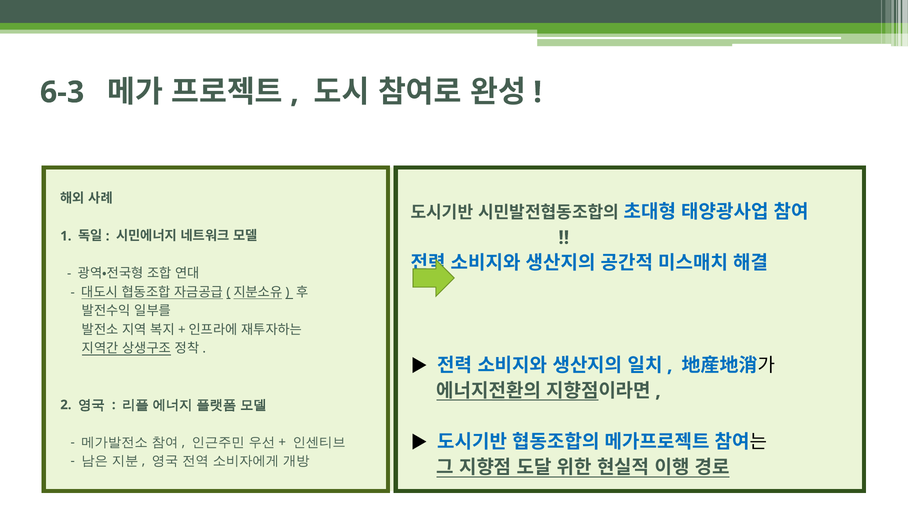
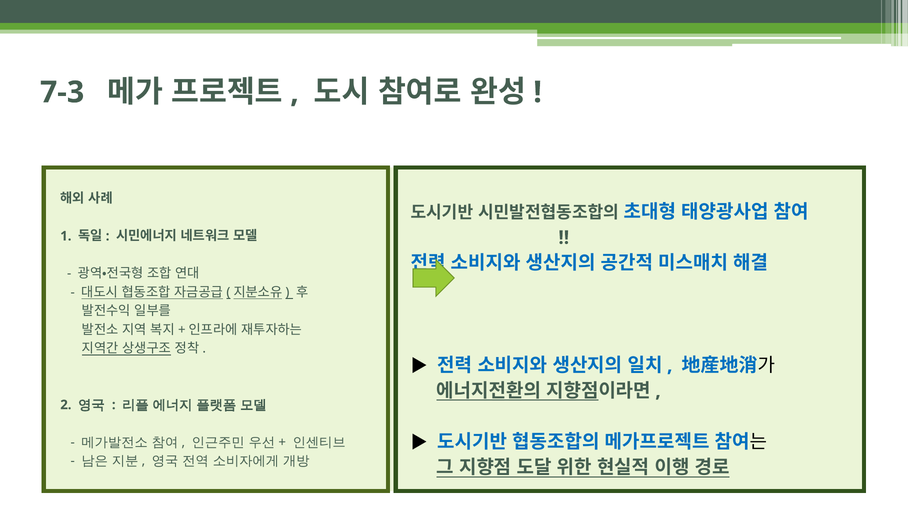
6-3: 6-3 -> 7-3 (62, 92)
